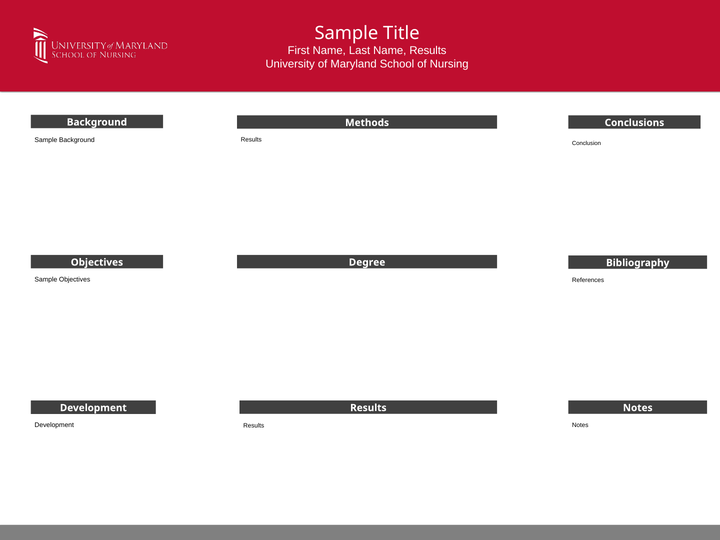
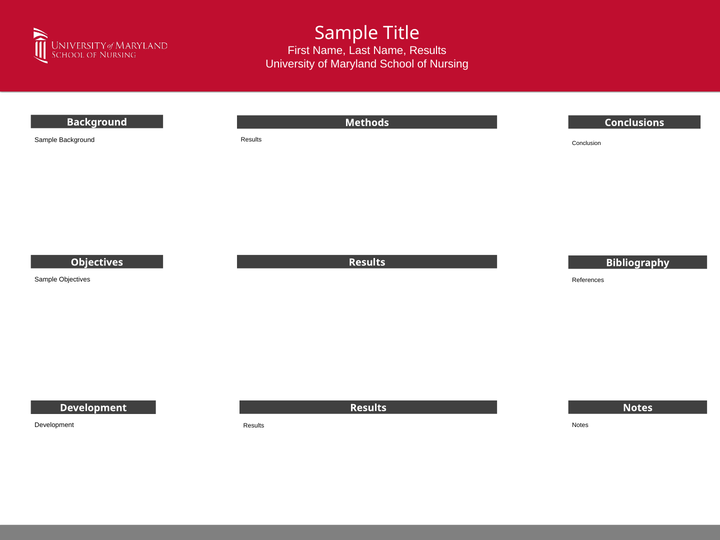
Degree: Degree -> Results (367, 262)
